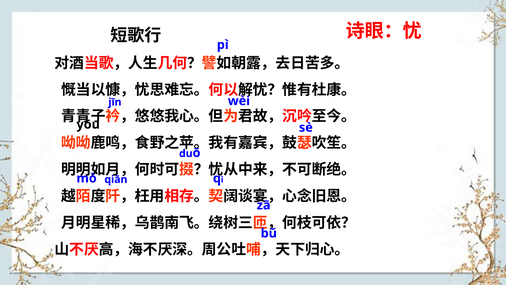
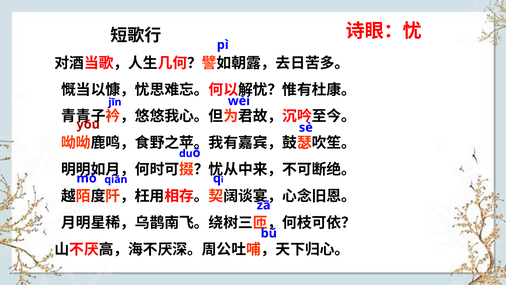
yōu colour: black -> red (88, 124)
